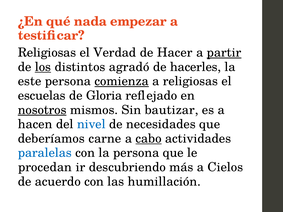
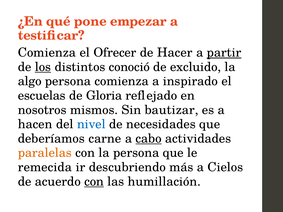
nada: nada -> pone (90, 21)
Religiosas: Religiosas -> Comienza (47, 53)
Verdad: Verdad -> Ofrecer (115, 53)
agradó: agradó -> conoció (129, 67)
hacerles: hacerles -> excluido (196, 67)
este: este -> algo (30, 81)
comienza underline: present -> none (122, 81)
a religiosas: religiosas -> inspirado (190, 81)
nosotros underline: present -> none (42, 110)
paralelas colour: blue -> orange (45, 153)
procedan: procedan -> remecida (45, 167)
con underline: none -> present (94, 182)
